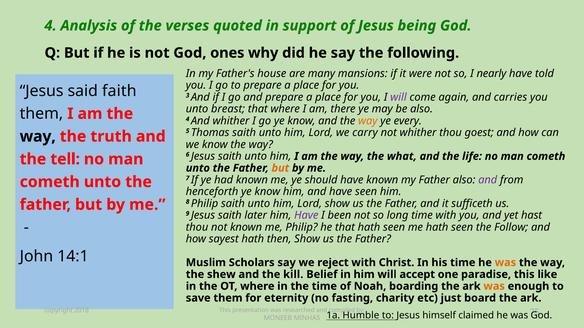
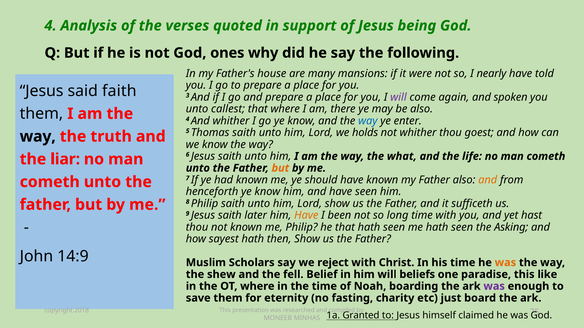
carries: carries -> spoken (511, 97)
breast: breast -> callest (228, 109)
way colour: orange -> blue (368, 121)
every: every -> enter (408, 121)
carry: carry -> holds (365, 133)
tell: tell -> liar (65, 159)
and colour: purple -> orange (488, 180)
Have colour: purple -> orange (306, 216)
Follow: Follow -> Asking (511, 227)
14:1: 14:1 -> 14:9 (73, 257)
kill: kill -> fell (293, 275)
accept: accept -> beliefs (417, 275)
was colour: orange -> purple (494, 287)
Humble: Humble -> Granted (361, 316)
